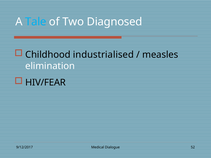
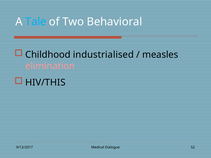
Diagnosed: Diagnosed -> Behavioral (115, 22)
elimination colour: white -> pink (50, 66)
HIV/FEAR: HIV/FEAR -> HIV/THIS (45, 83)
